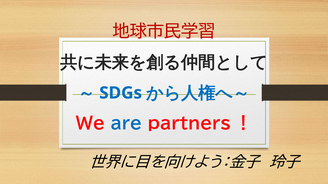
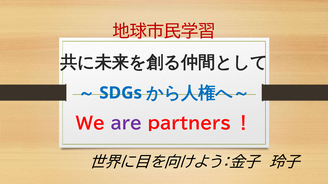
are colour: blue -> purple (126, 124)
